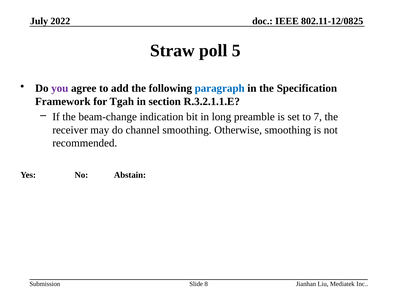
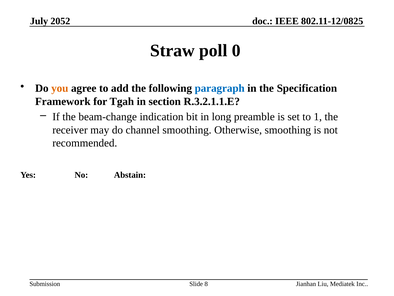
2022: 2022 -> 2052 (60, 21)
5: 5 -> 0 (236, 50)
you colour: purple -> orange (60, 88)
7: 7 -> 1 (318, 117)
